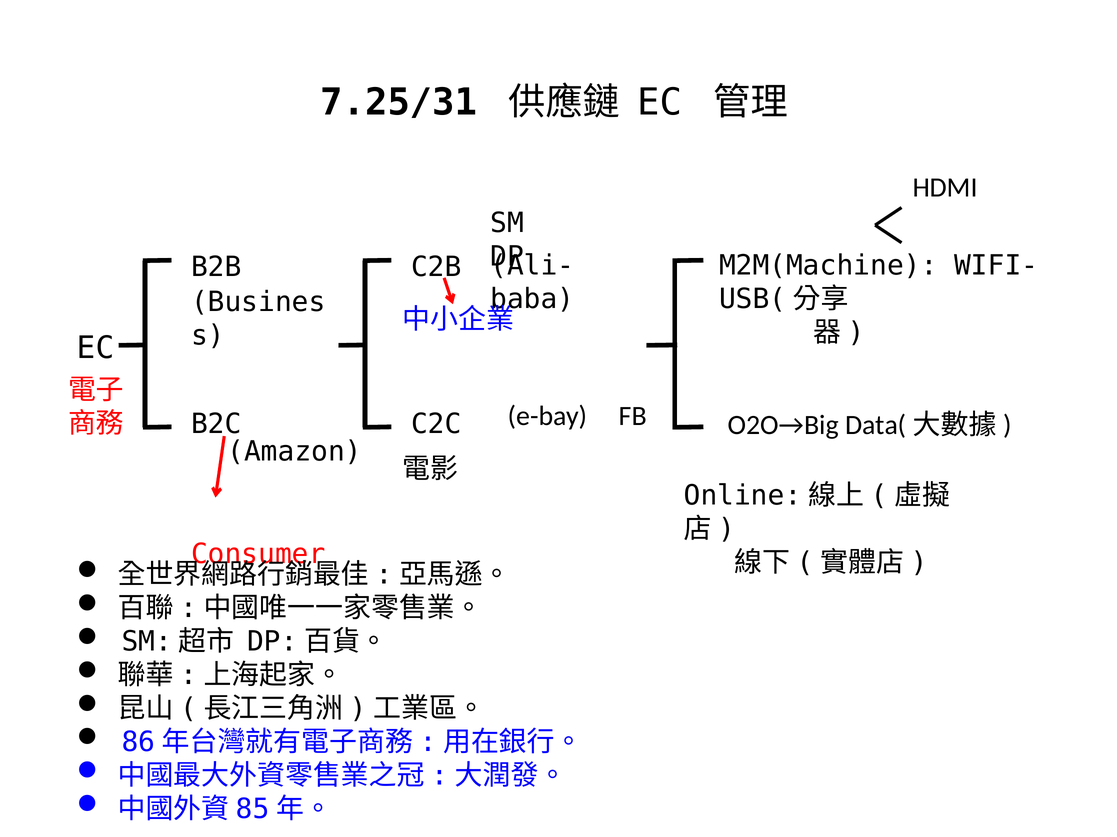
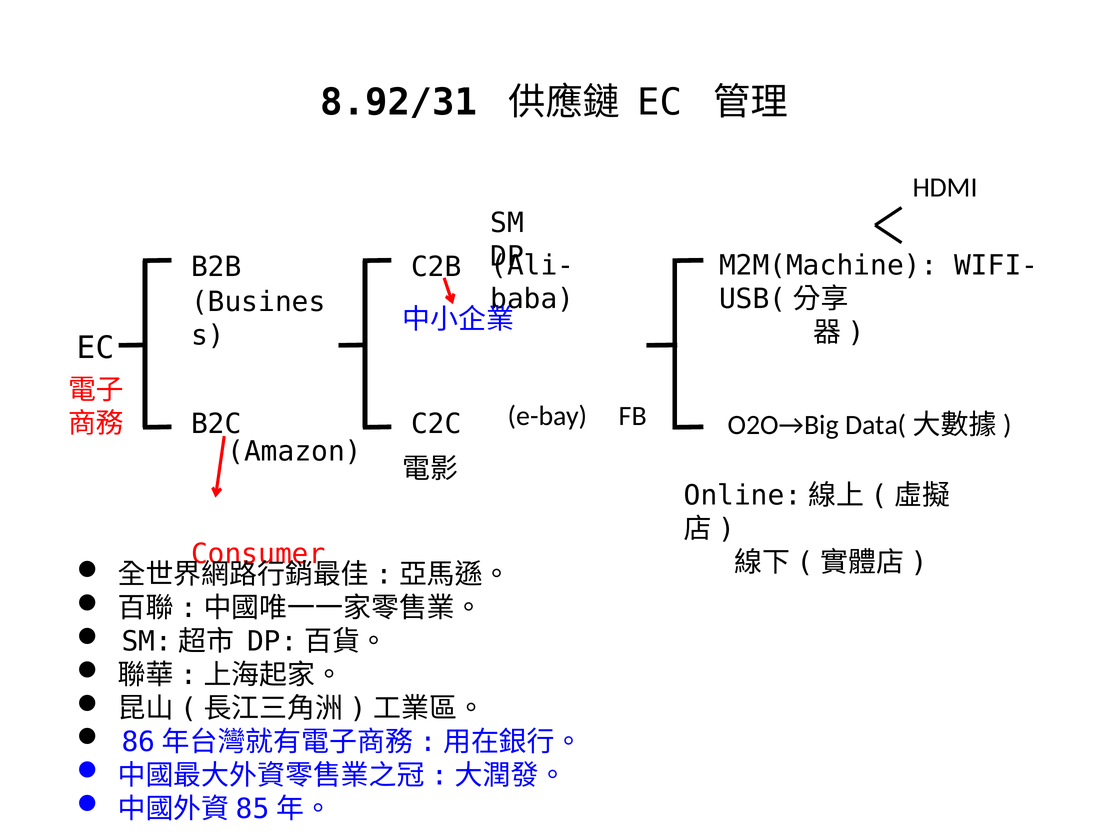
7.25/31: 7.25/31 -> 8.92/31 (399, 103)
